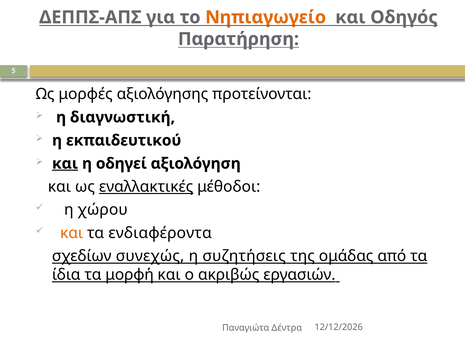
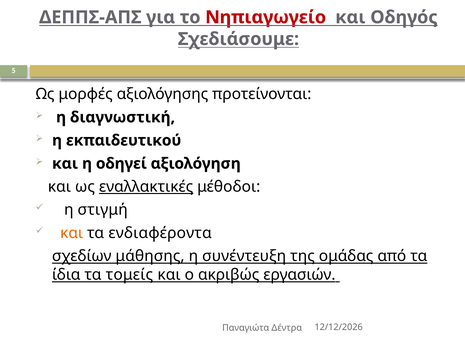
Νηπιαγωγείο colour: orange -> red (266, 17)
Παρατήρηση: Παρατήρηση -> Σχεδιάσουμε (238, 39)
και underline: present -> none (65, 163)
χώρου: χώρου -> στιγμή (103, 210)
συνεχώς: συνεχώς -> μάθησης (150, 256)
συζητήσεις: συζητήσεις -> συνέντευξη (244, 256)
μορφή: μορφή -> τομείς (129, 275)
